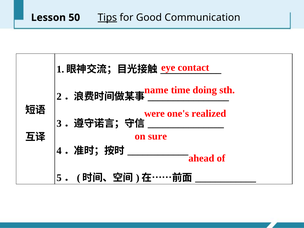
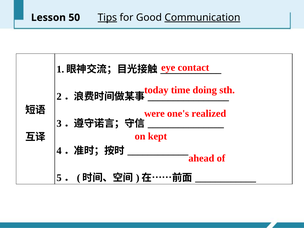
Communication underline: none -> present (202, 18)
name: name -> today (156, 90)
sure: sure -> kept (157, 136)
